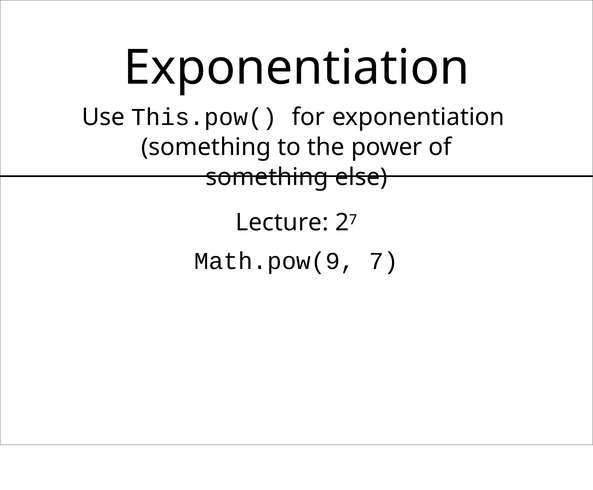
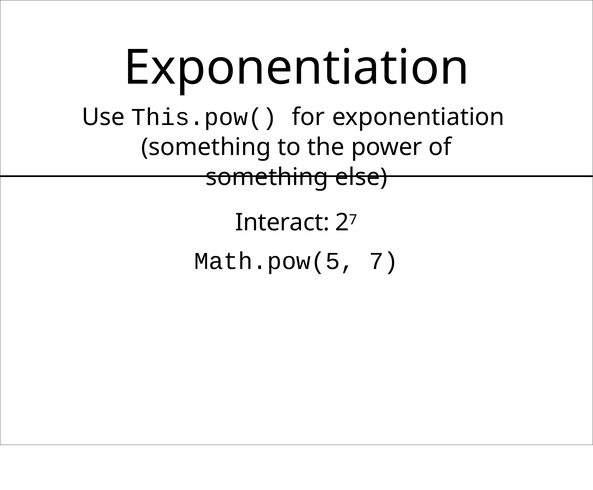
Lecture: Lecture -> Interact (282, 222)
Math.pow(9: Math.pow(9 -> Math.pow(5 (274, 261)
